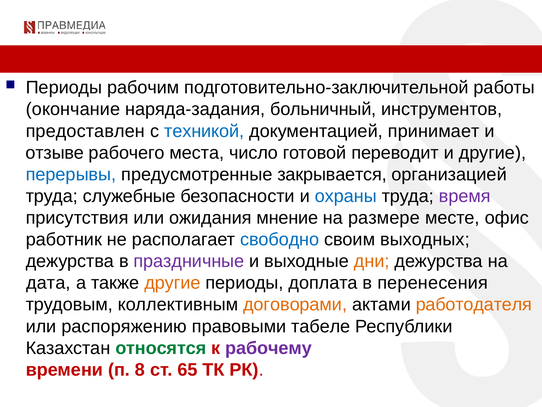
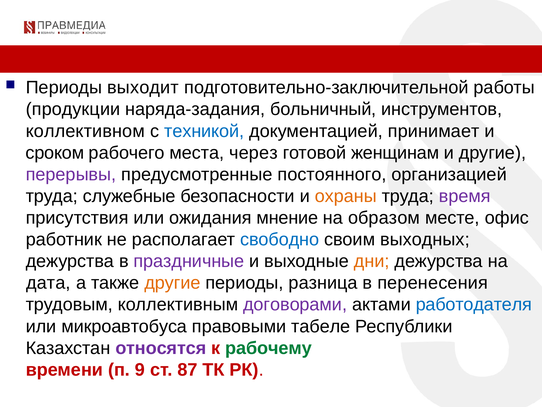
рабочим: рабочим -> выходит (143, 88)
окончание: окончание -> продукции (73, 109)
предоставлен: предоставлен -> коллективном (85, 131)
отзыве: отзыве -> сроком (55, 153)
число: число -> через (253, 153)
переводит: переводит -> женщинам (395, 153)
перерывы colour: blue -> purple (71, 174)
закрывается: закрывается -> постоянного (332, 174)
охраны colour: blue -> orange (346, 196)
размере: размере -> образом (384, 218)
доплата: доплата -> разница (323, 283)
договорами colour: orange -> purple (295, 304)
работодателя colour: orange -> blue (474, 304)
распоряжению: распоряжению -> микроавтобуса (124, 326)
относятся colour: green -> purple (161, 348)
рабочему colour: purple -> green (268, 348)
8: 8 -> 9 (140, 369)
65: 65 -> 87 (187, 369)
